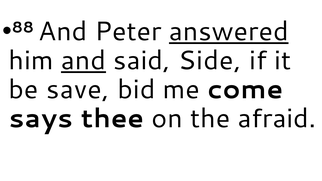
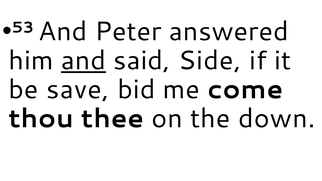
88: 88 -> 53 (23, 27)
answered underline: present -> none (229, 32)
says: says -> thou (41, 119)
afraid: afraid -> down (277, 119)
